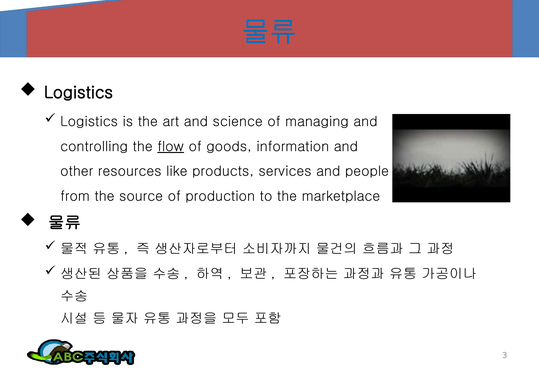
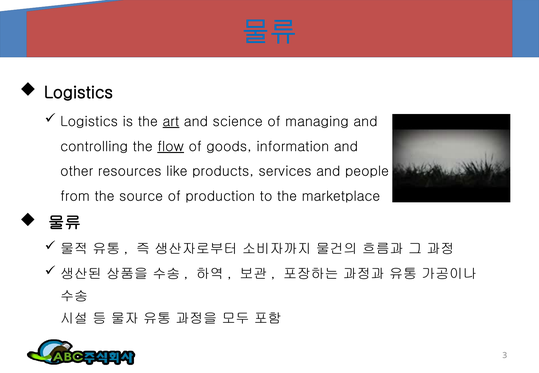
art underline: none -> present (171, 122)
